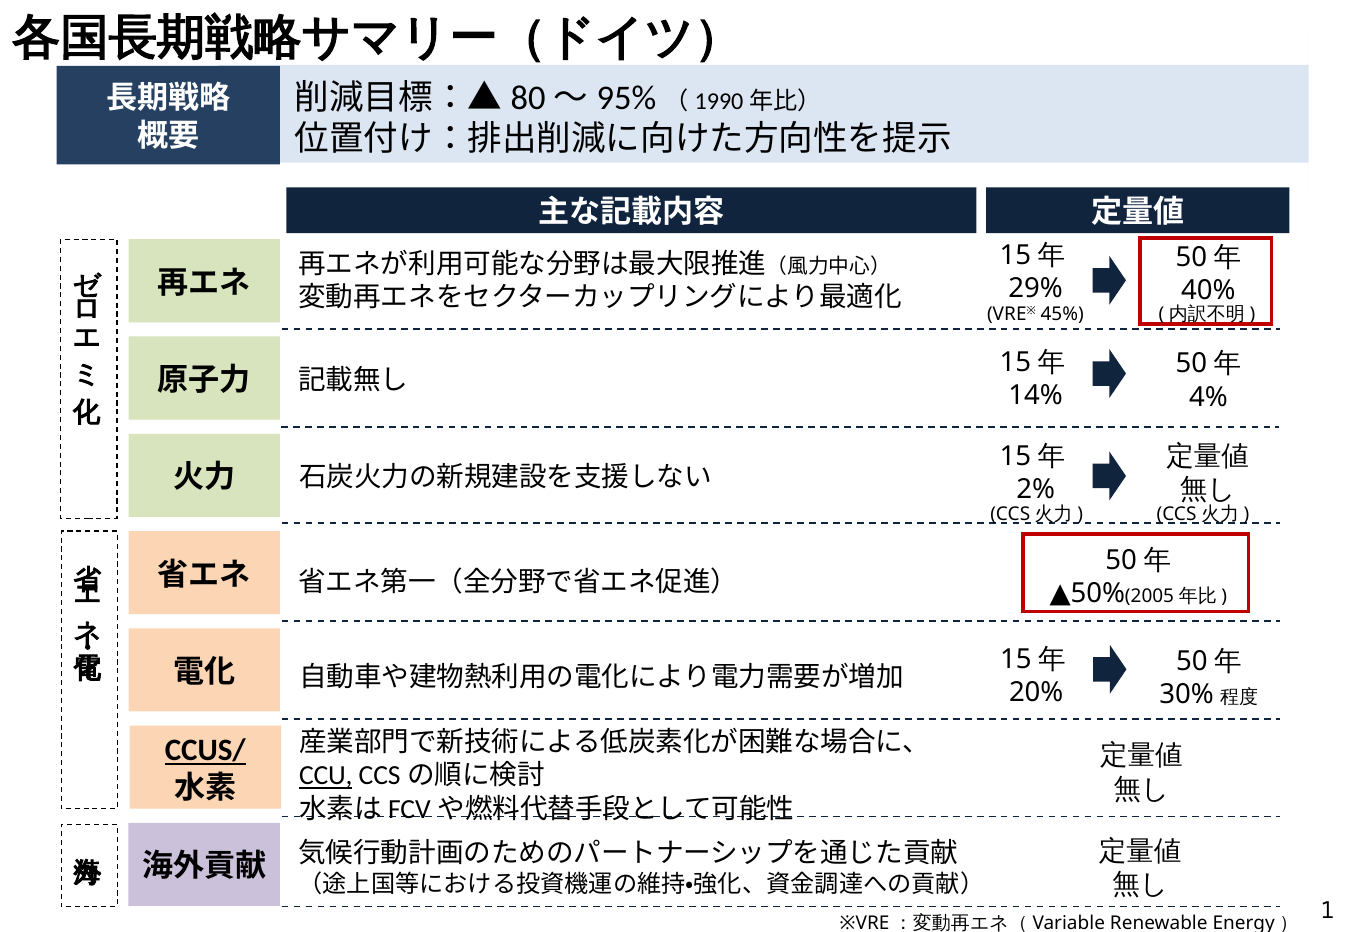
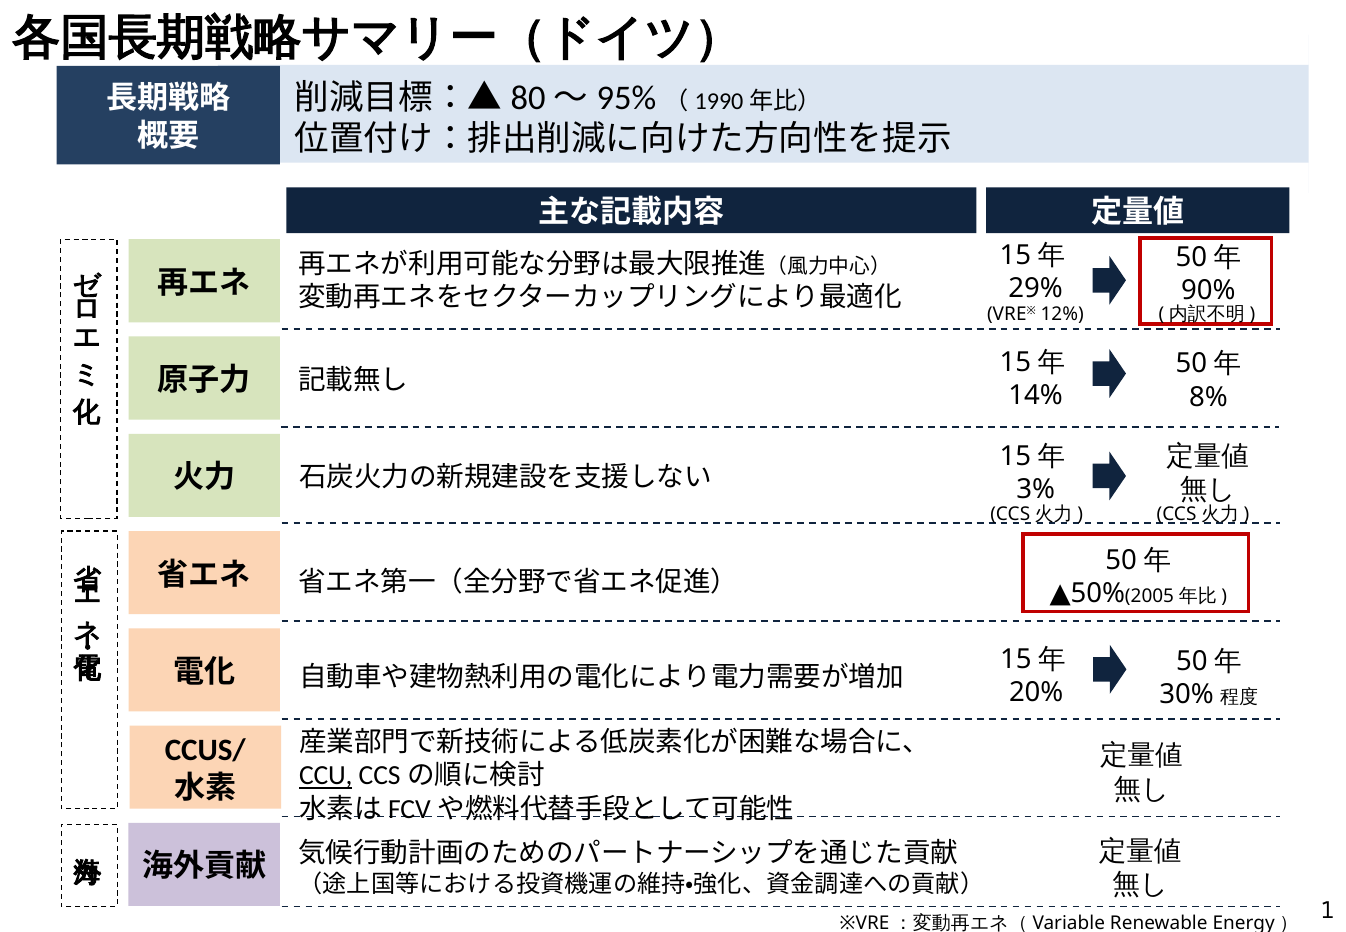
40%: 40% -> 90% (1208, 291)
45%: 45% -> 12% (1062, 314)
4%: 4% -> 8% (1208, 397)
2%: 2% -> 3% (1036, 490)
CCUS/ underline: present -> none (205, 751)
